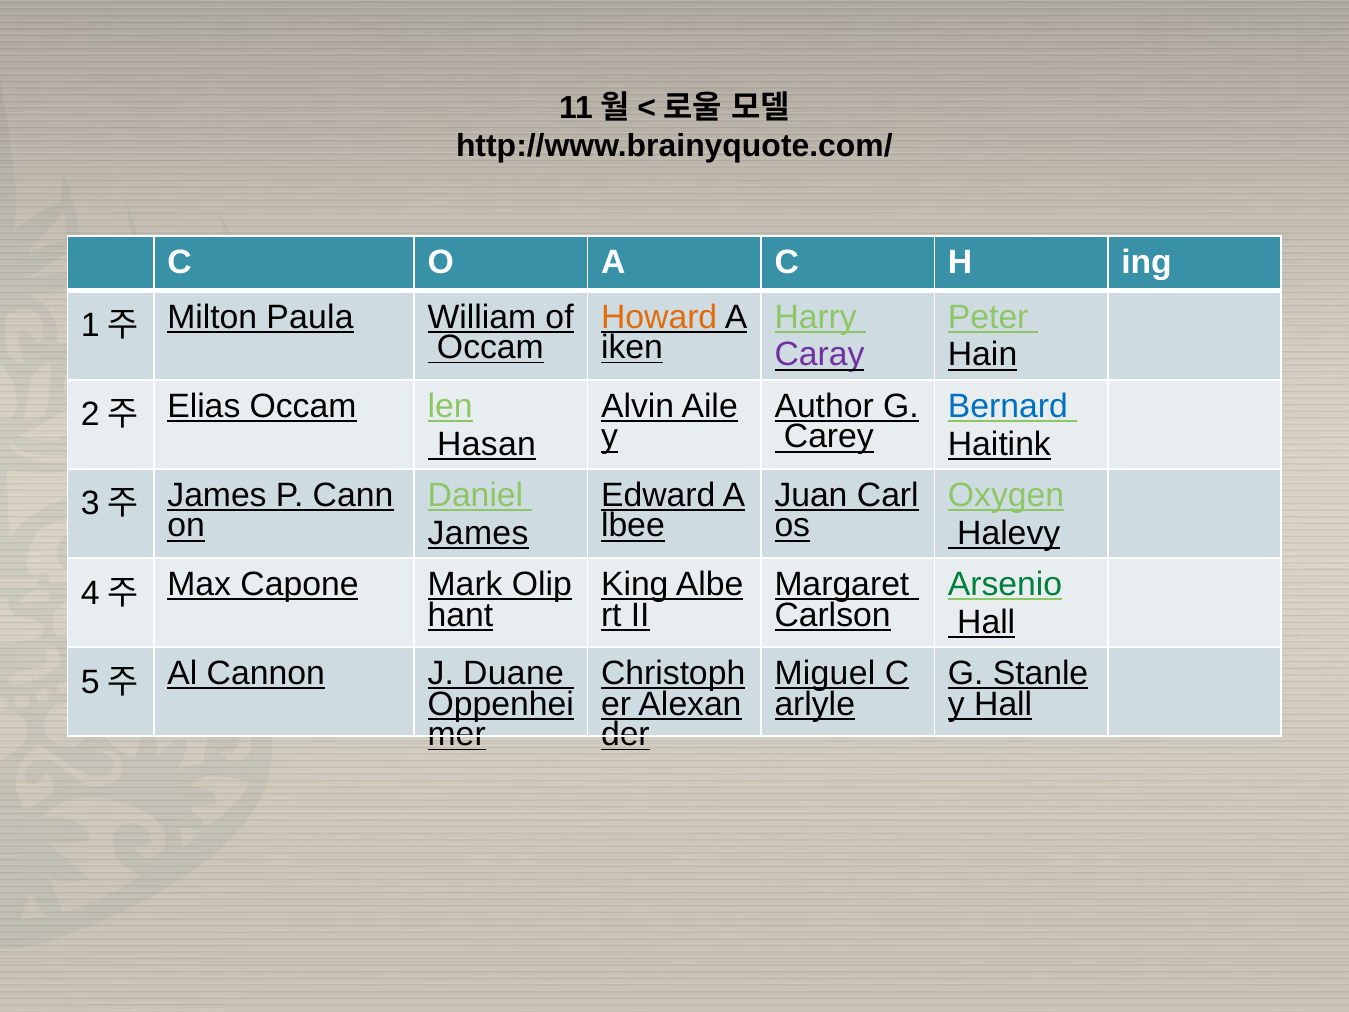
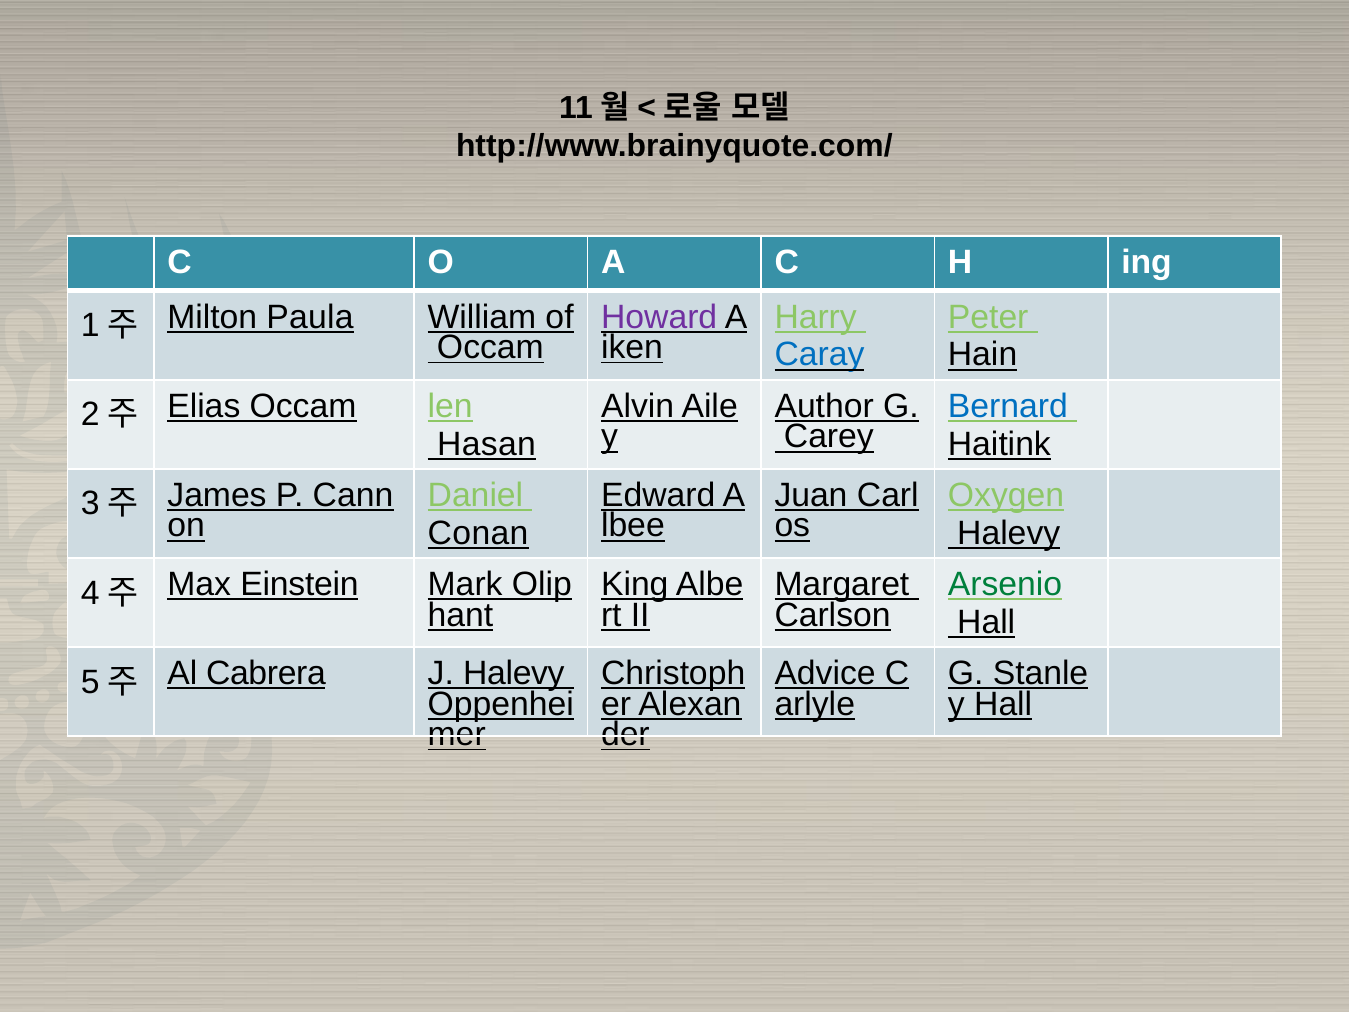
Howard colour: orange -> purple (659, 317)
Caray colour: purple -> blue (820, 355)
James: James -> Conan (478, 533)
Capone: Capone -> Einstein (300, 584)
Miguel: Miguel -> Advice (825, 673)
Cannon: Cannon -> Cabrera (266, 673)
J Duane: Duane -> Halevy (514, 673)
